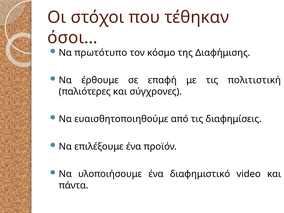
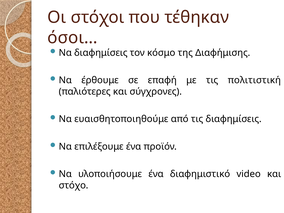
Να πρωτότυπο: πρωτότυπο -> διαφημίσεις (101, 53)
πάντα: πάντα -> στόχο (74, 185)
